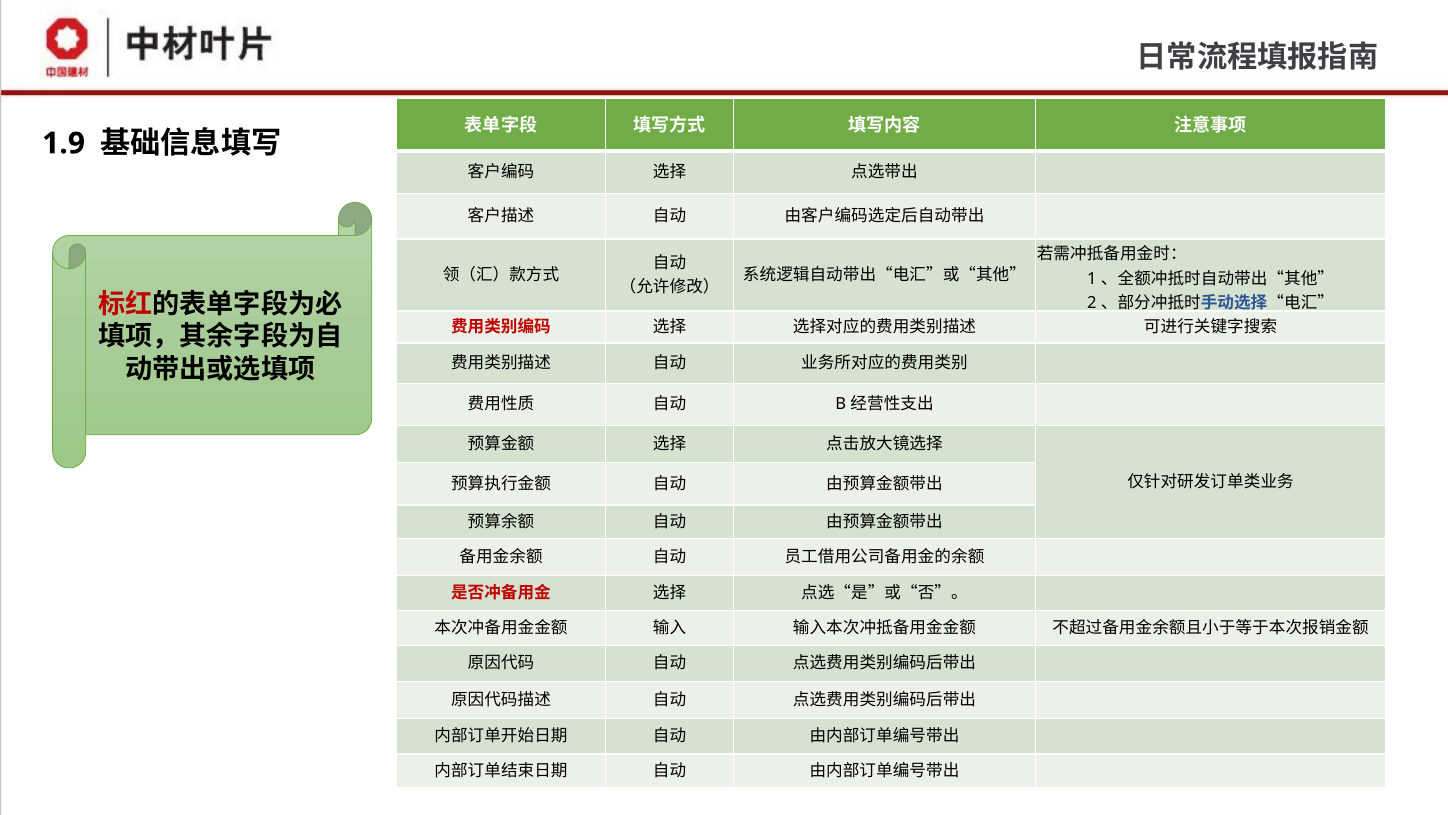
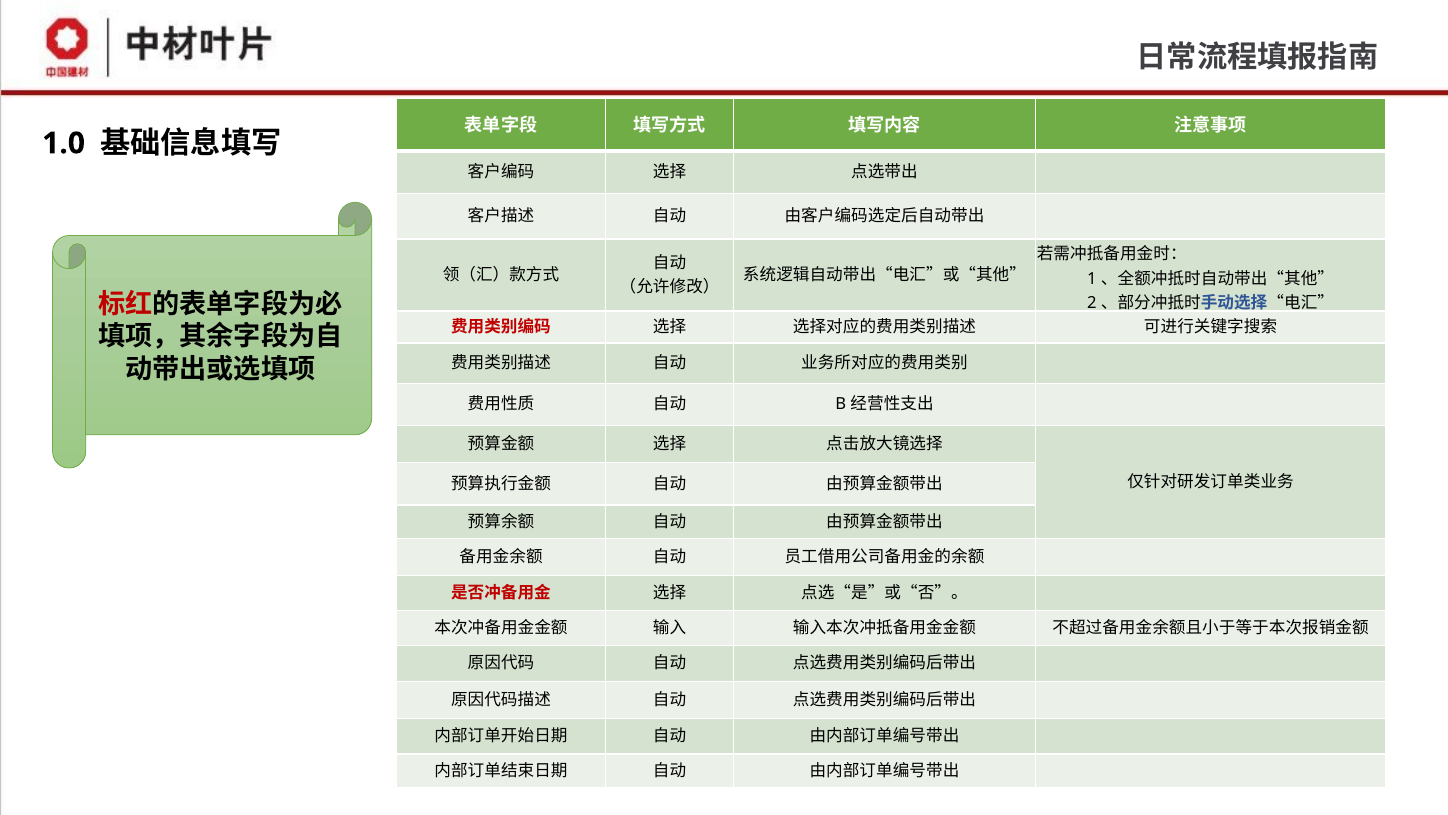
1.9: 1.9 -> 1.0 (64, 143)
